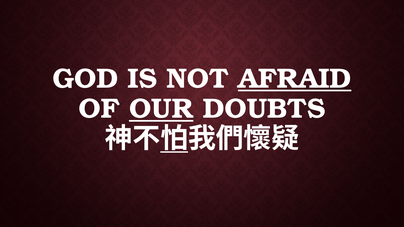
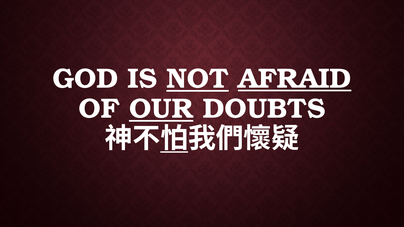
NOT underline: none -> present (198, 79)
